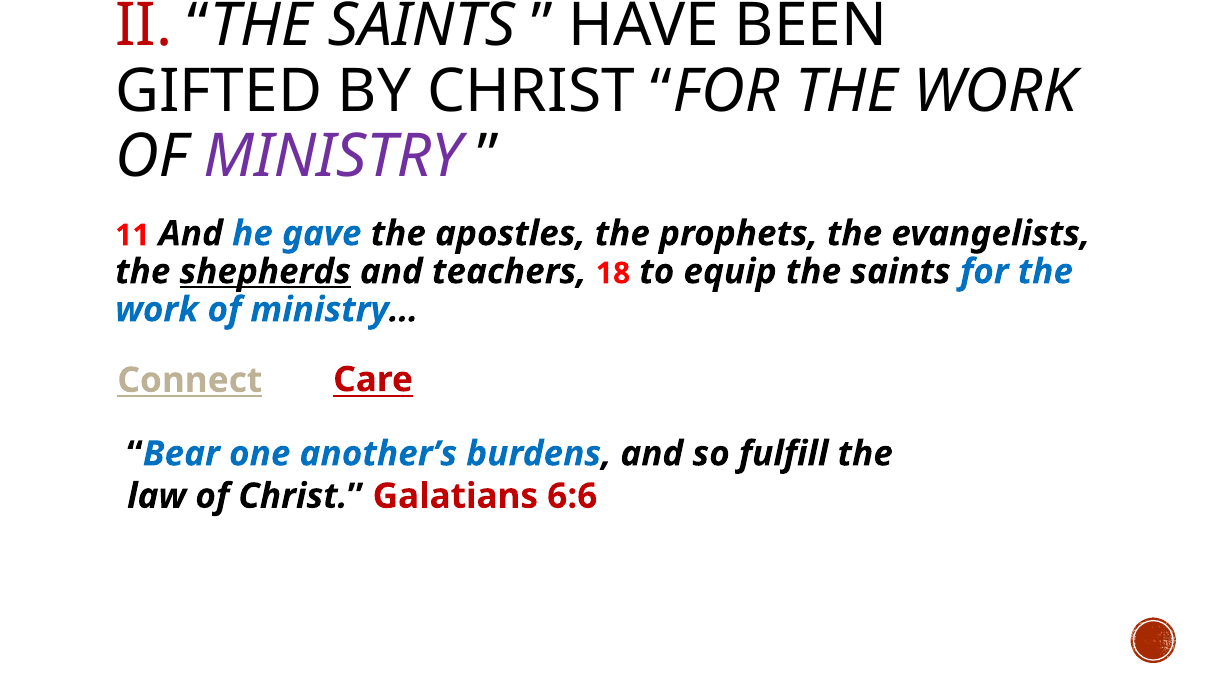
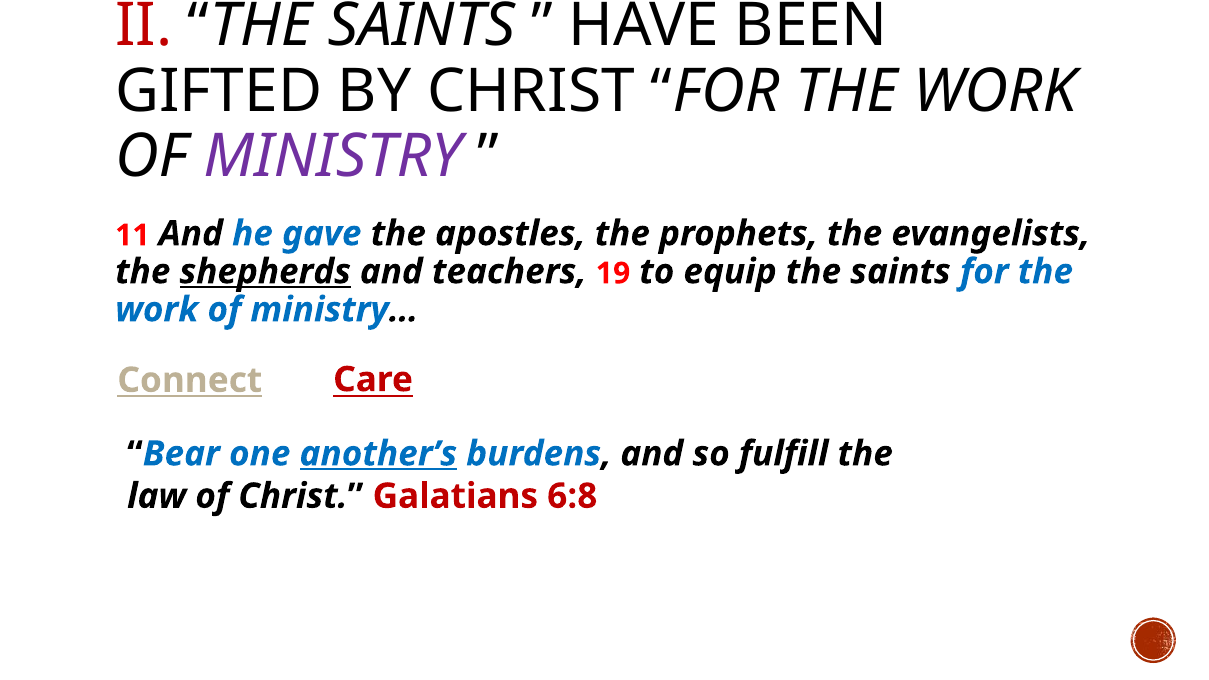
18: 18 -> 19 (613, 273)
another’s underline: none -> present (378, 454)
6:6: 6:6 -> 6:8 (572, 496)
